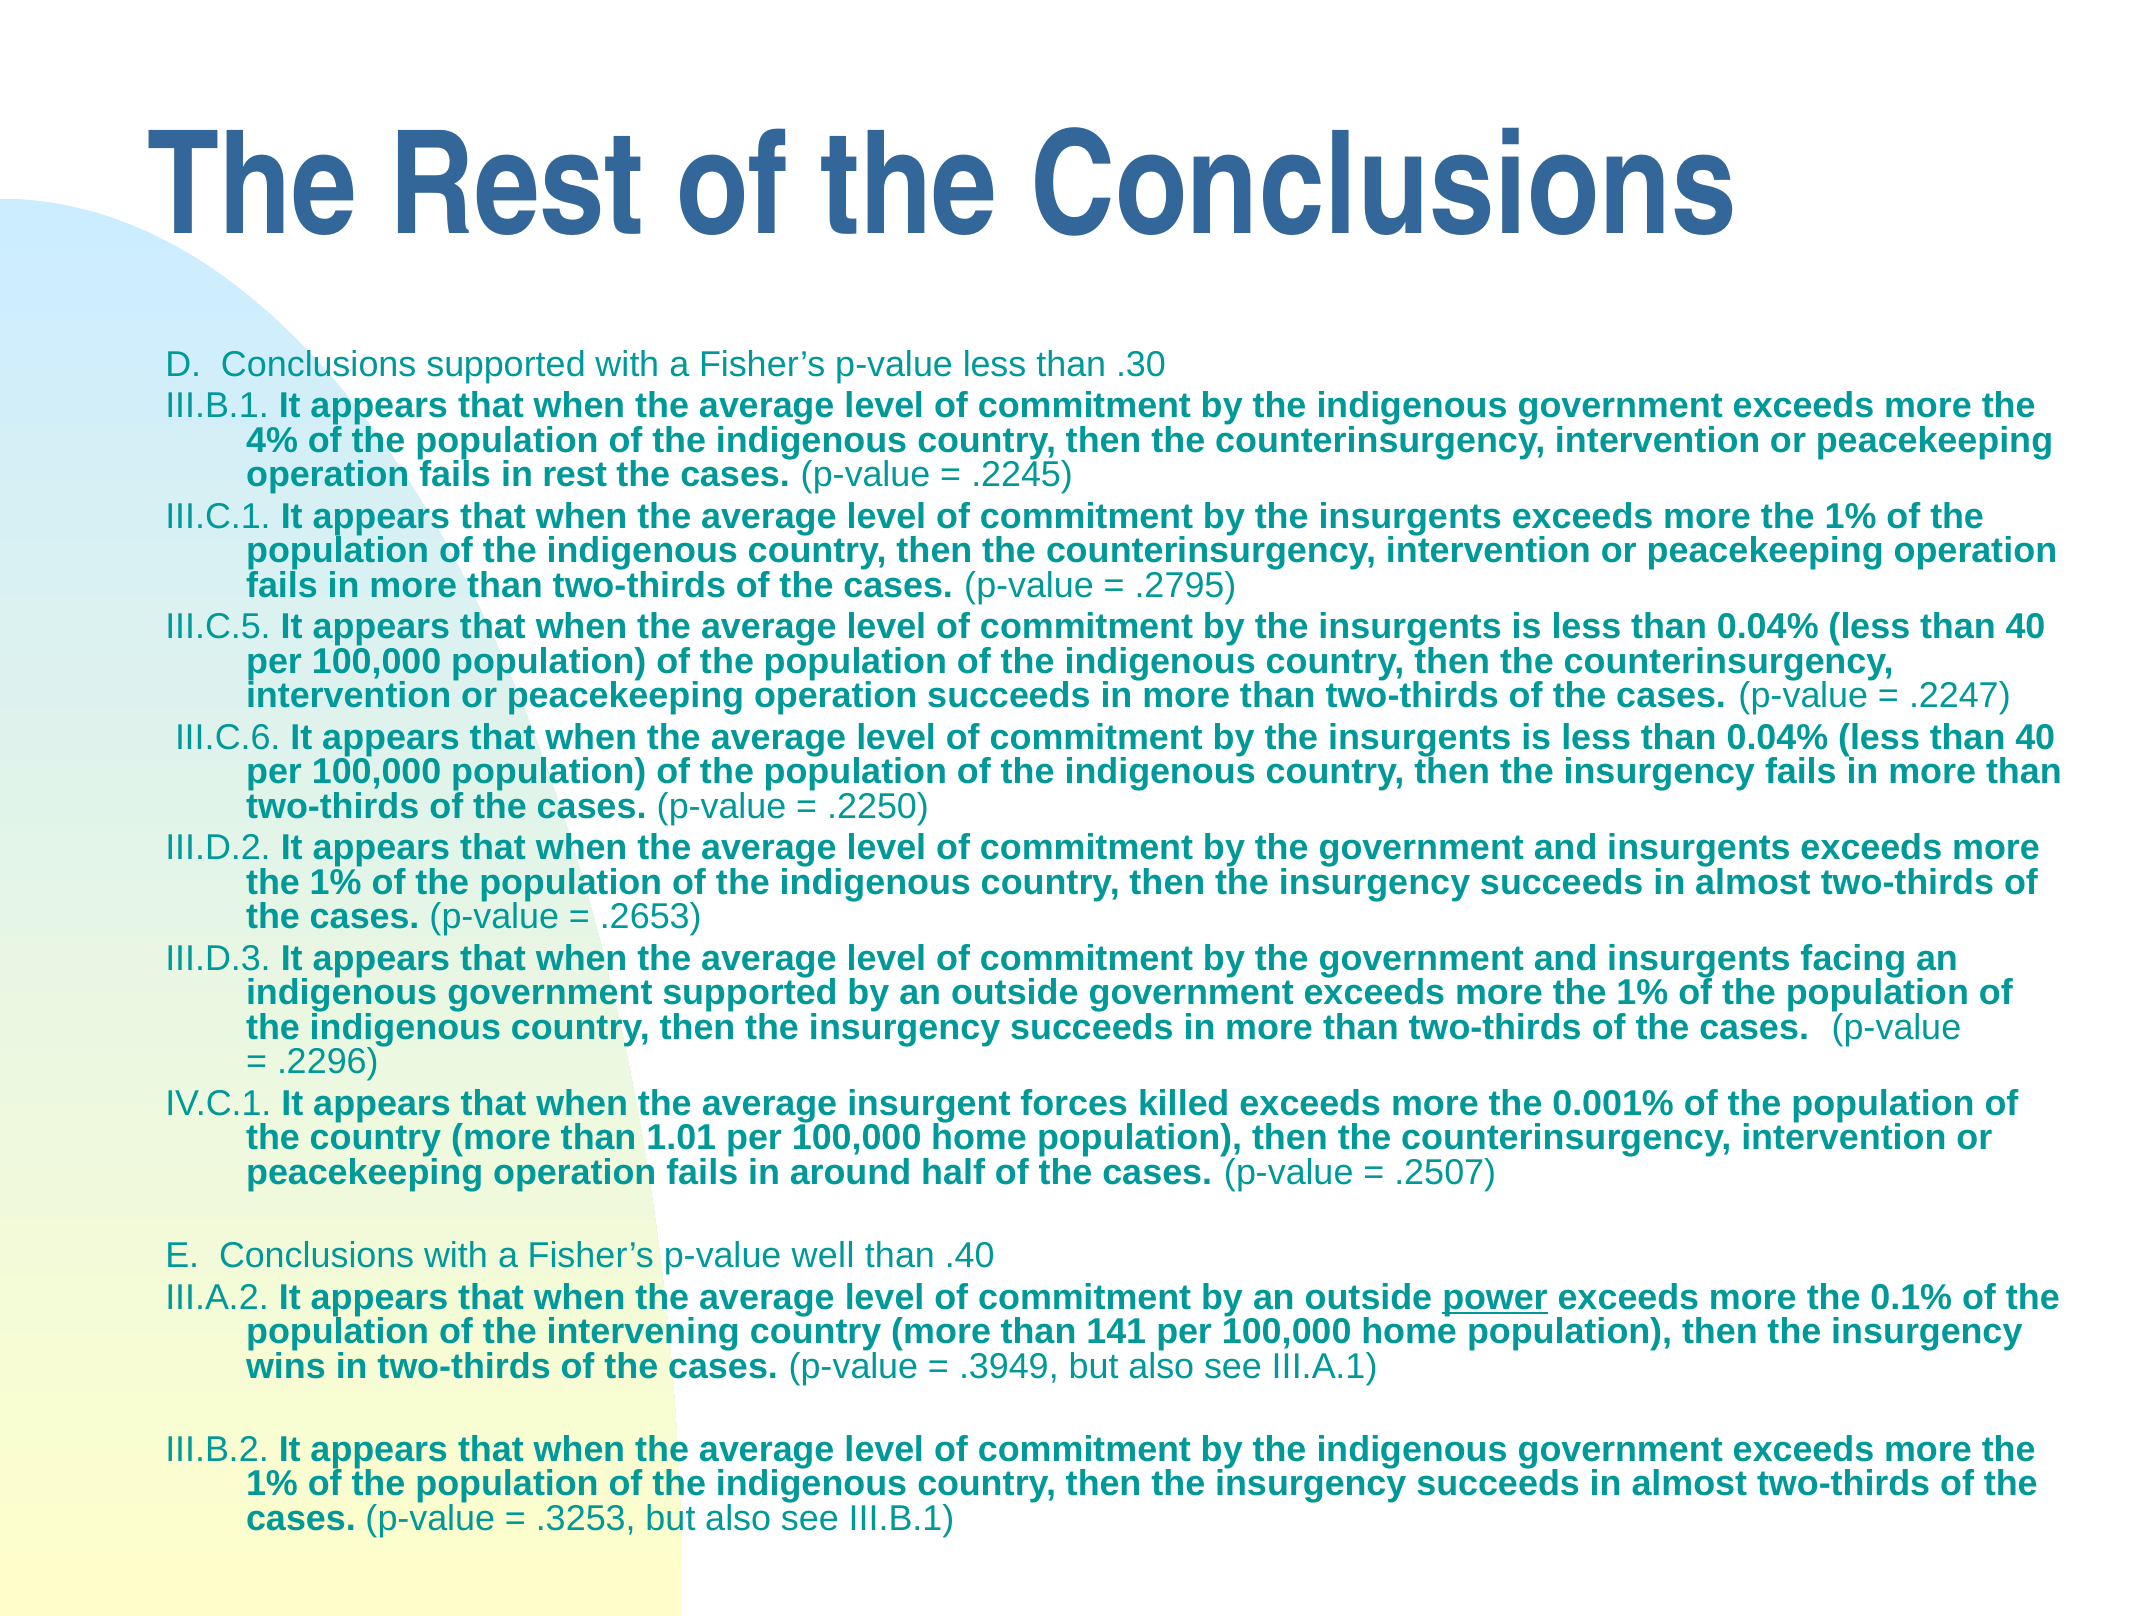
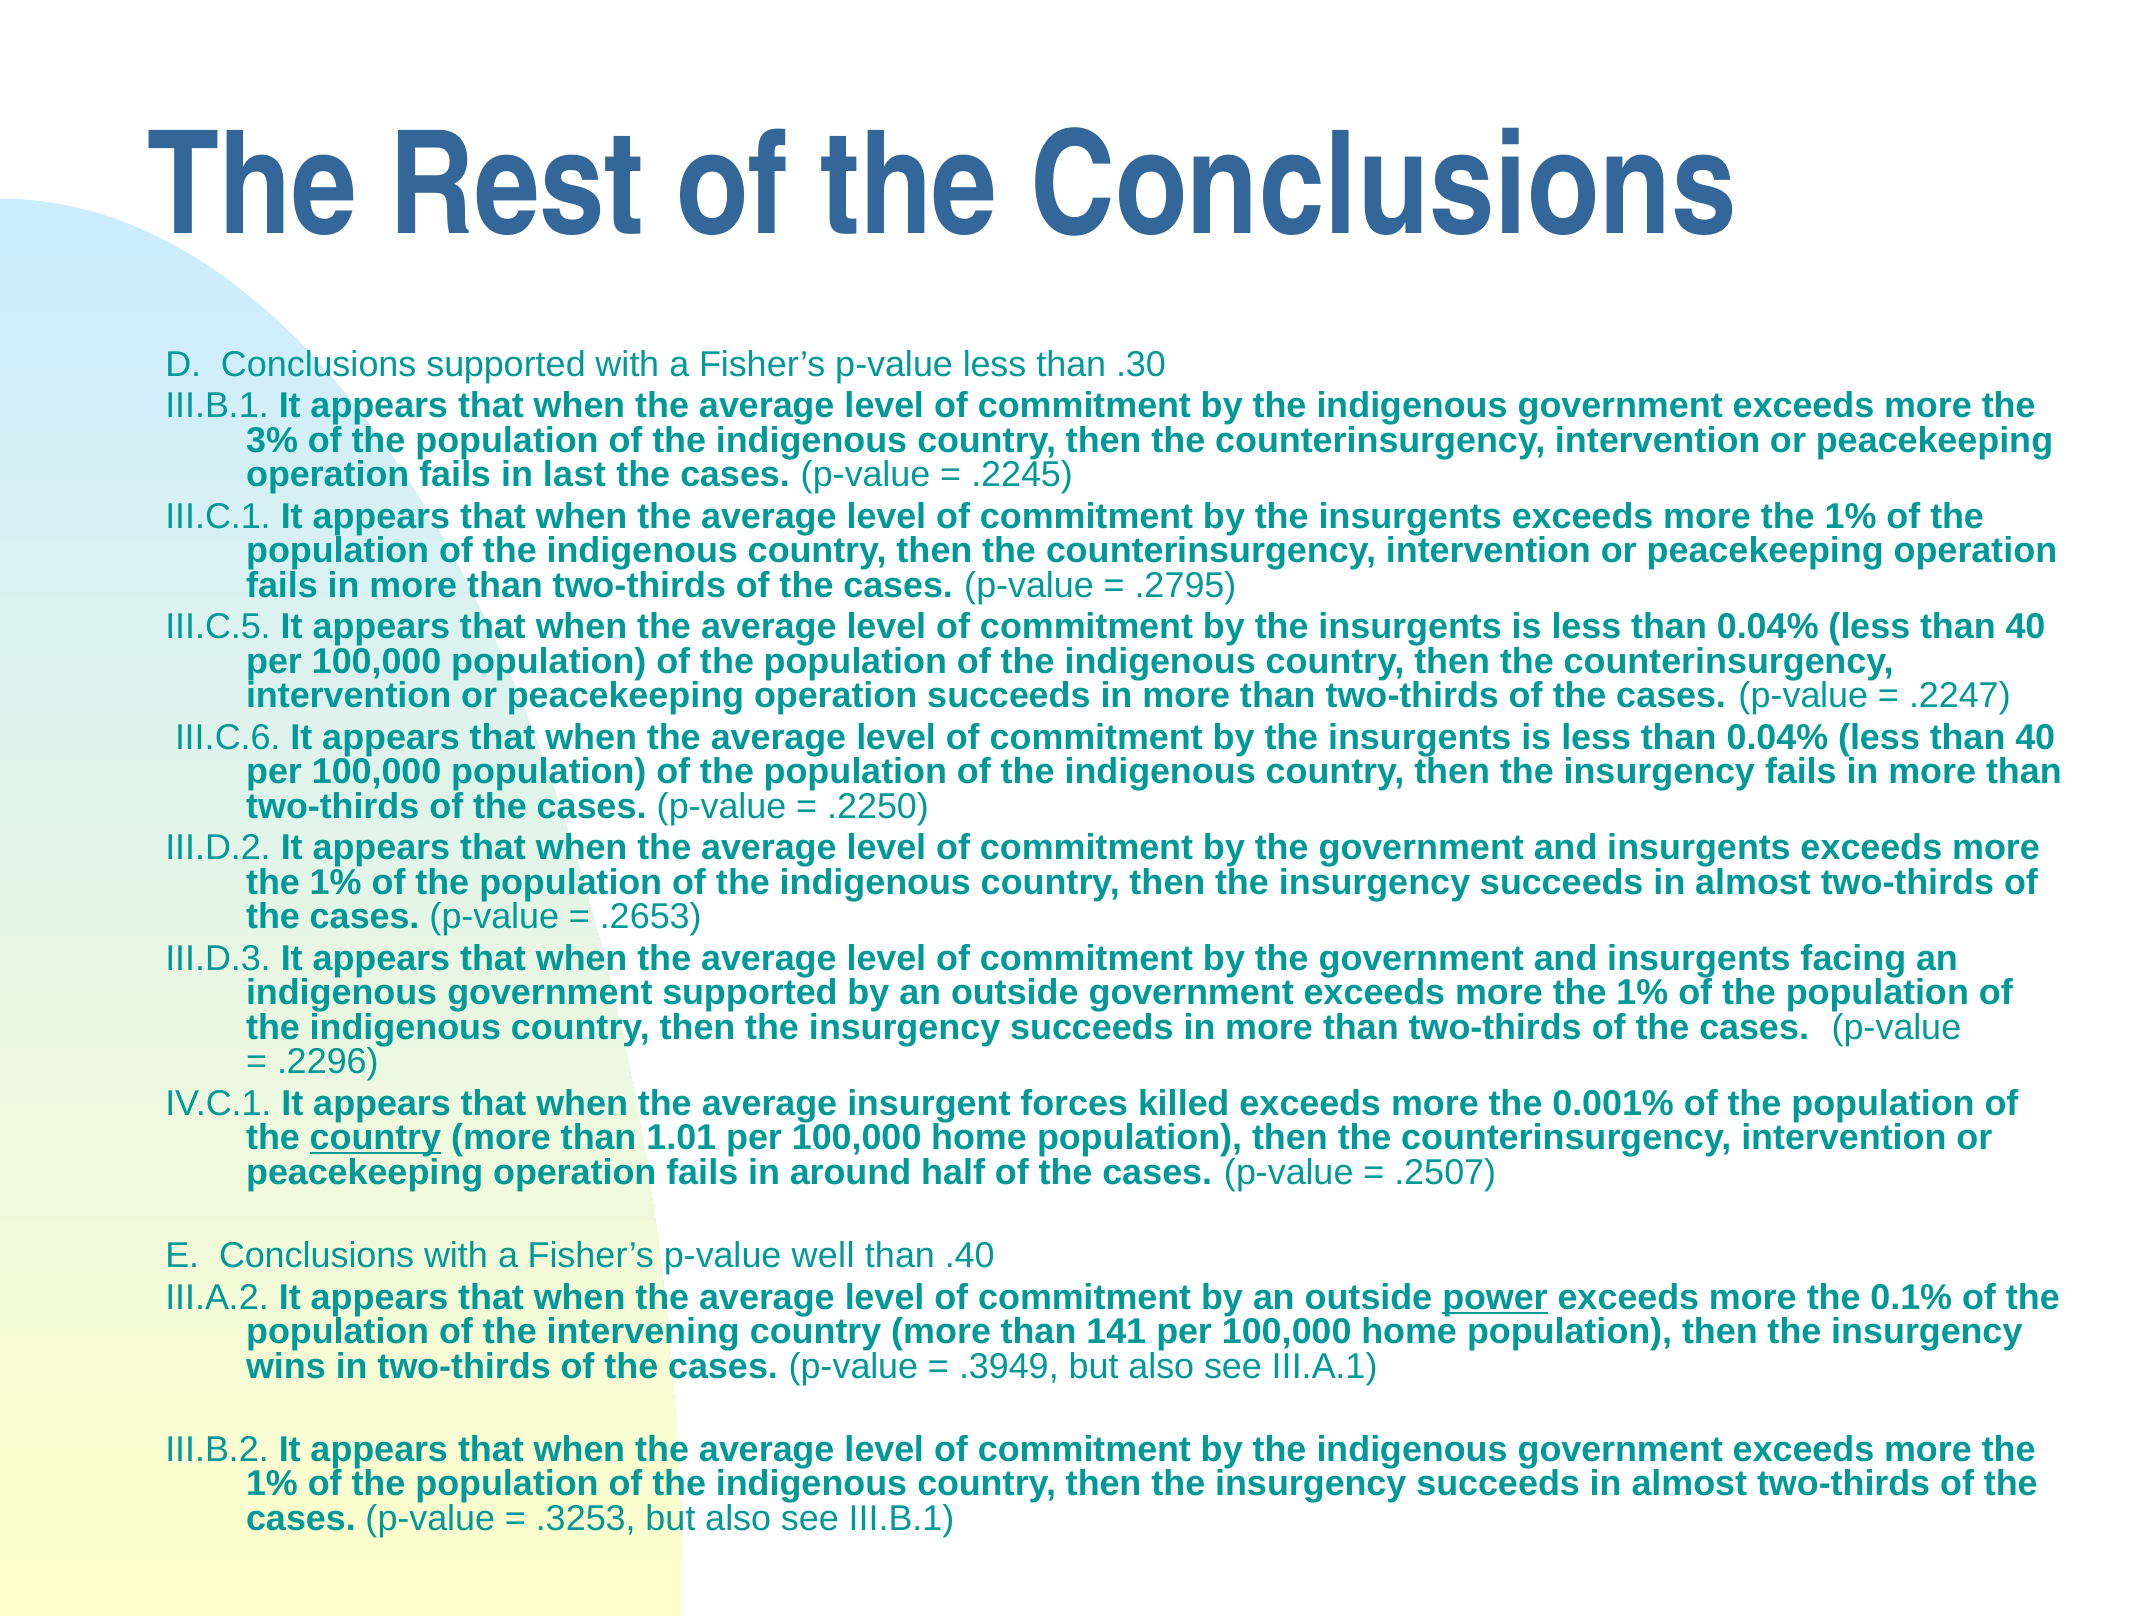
4%: 4% -> 3% (272, 440)
in rest: rest -> last (574, 475)
country underline: none -> present (375, 1138)
